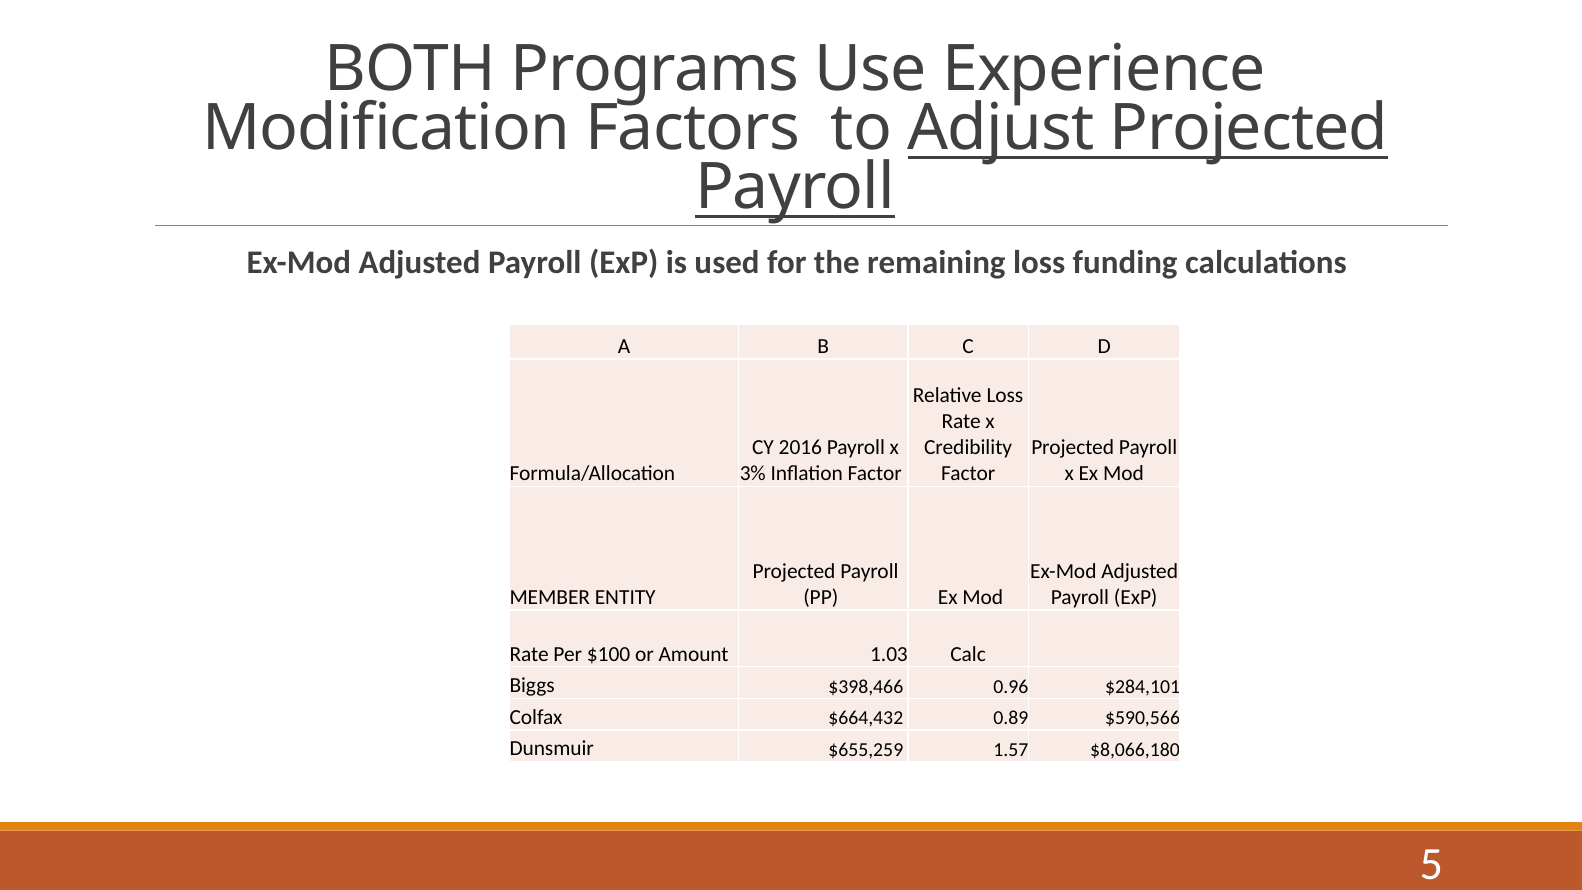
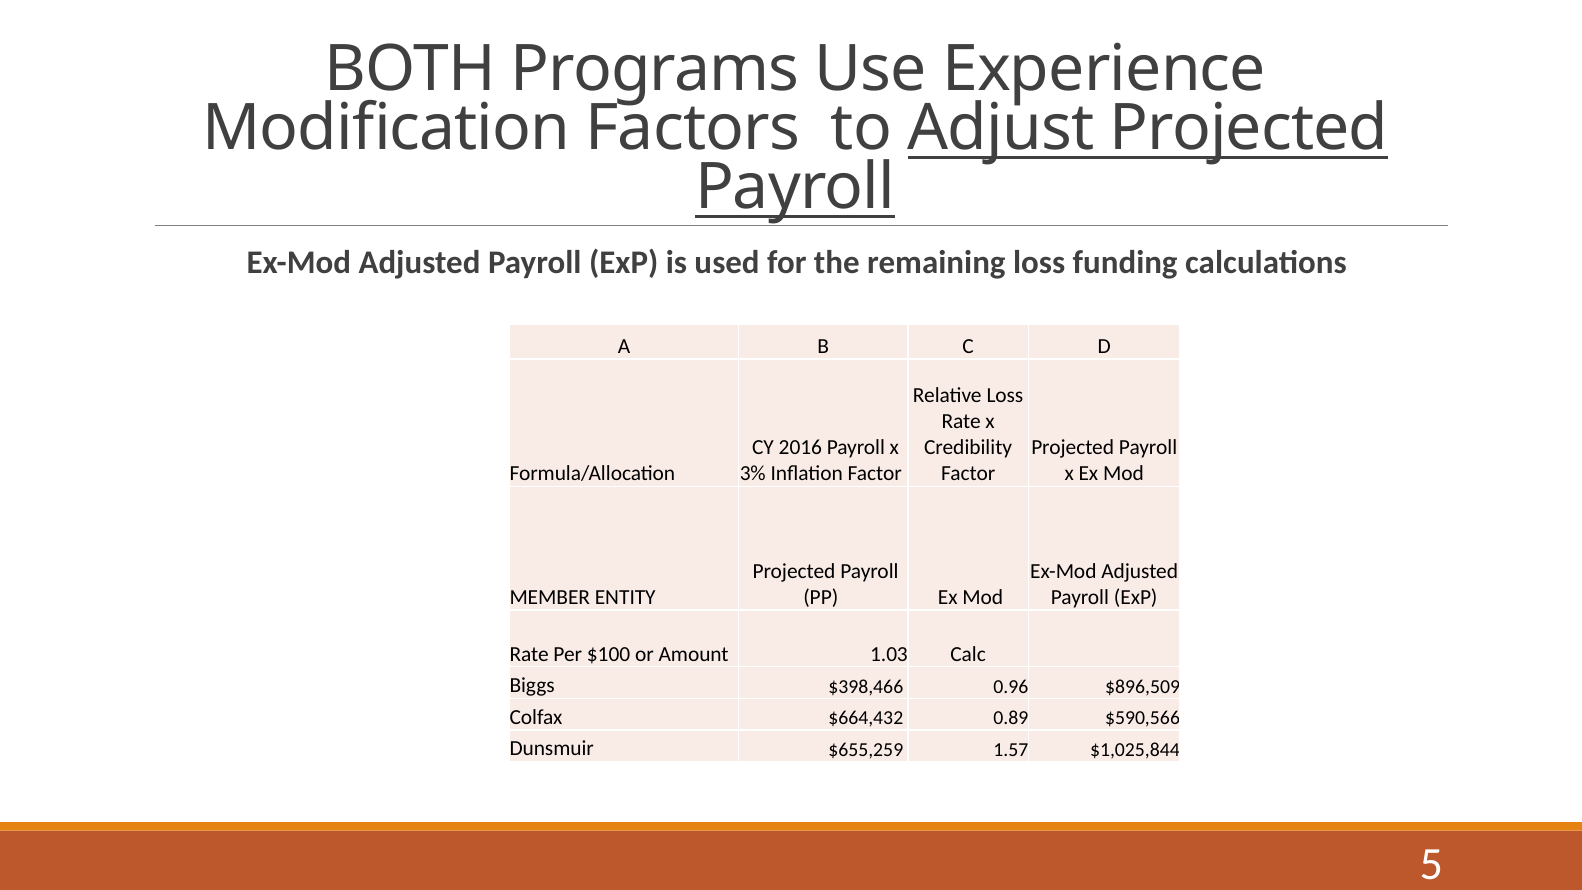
$284,101: $284,101 -> $896,509 (1143, 686)
$8,066,180: $8,066,180 -> $1,025,844 (1135, 750)
